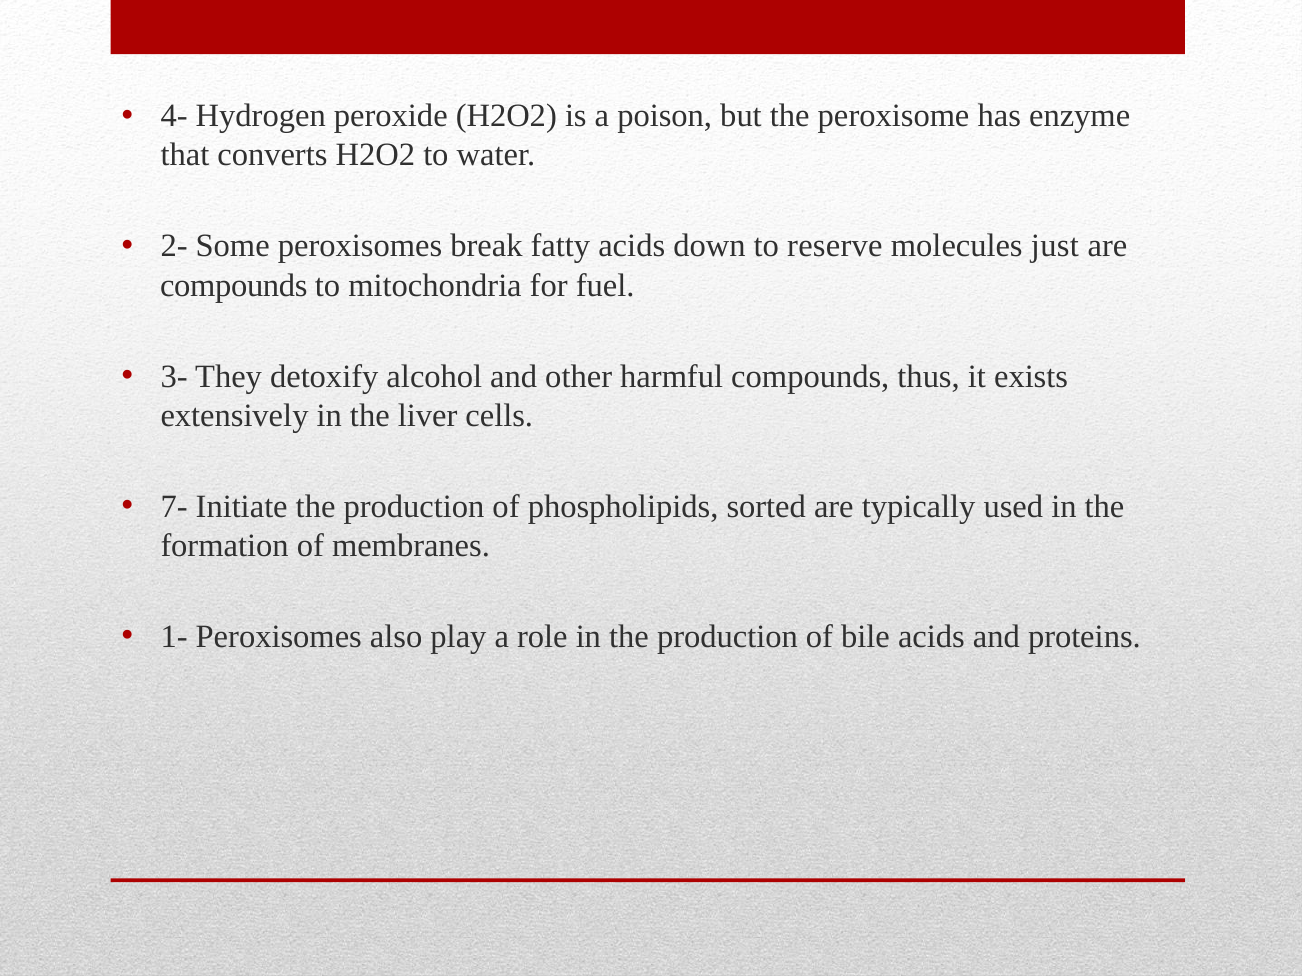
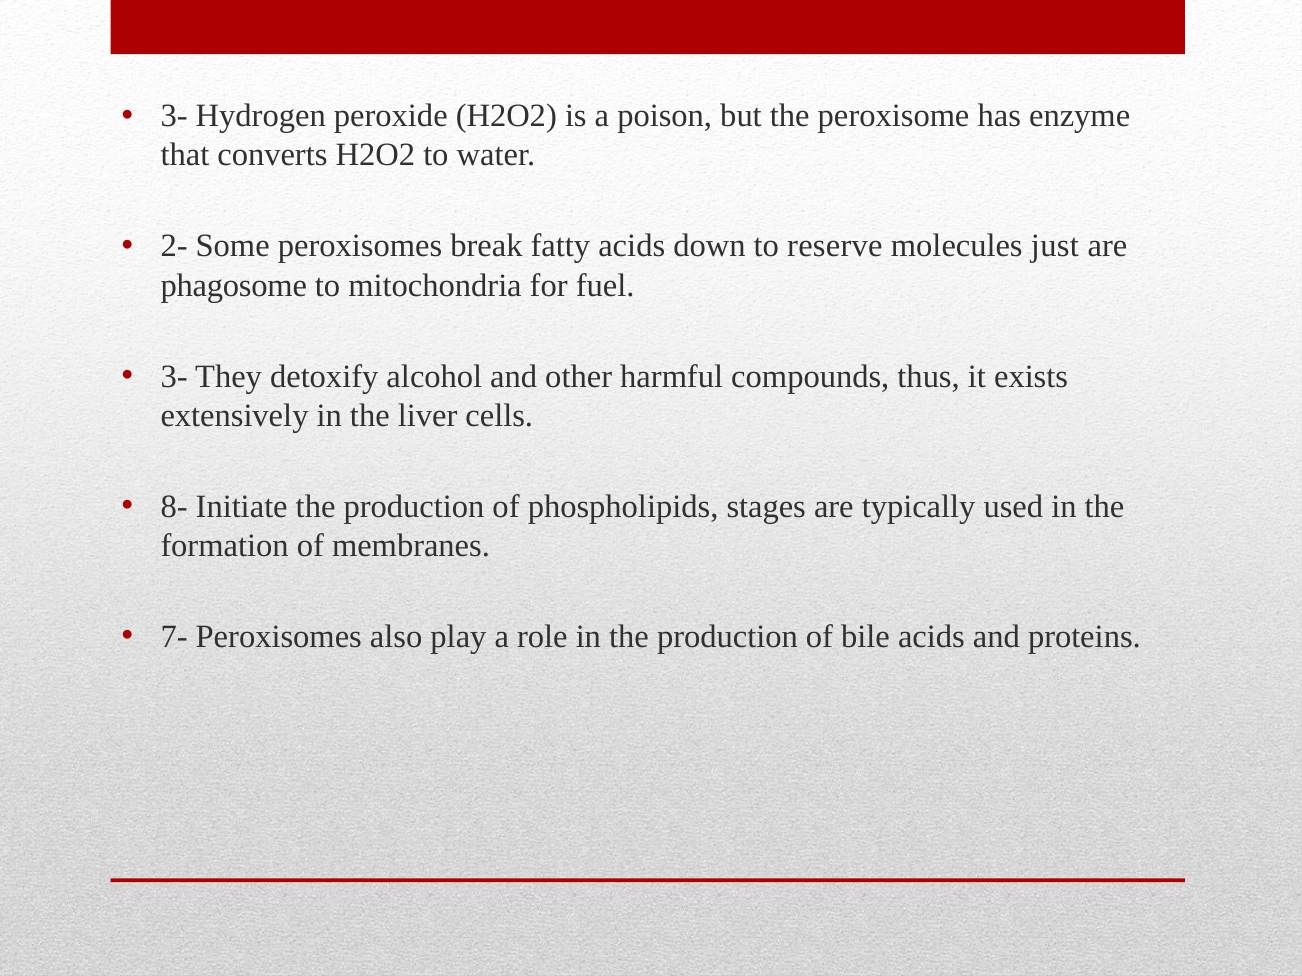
4-: 4- -> 3- (174, 116)
compounds: compounds -> phagosome (234, 285)
7-: 7- -> 8- (174, 507)
sorted: sorted -> stages (766, 507)
1-: 1- -> 7- (174, 637)
